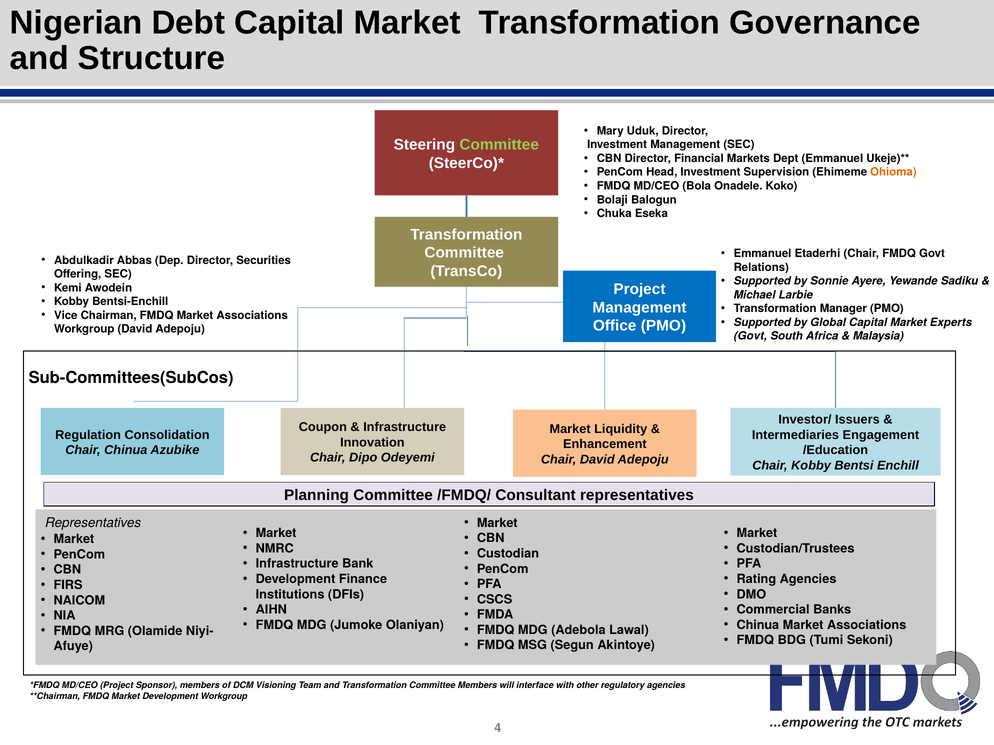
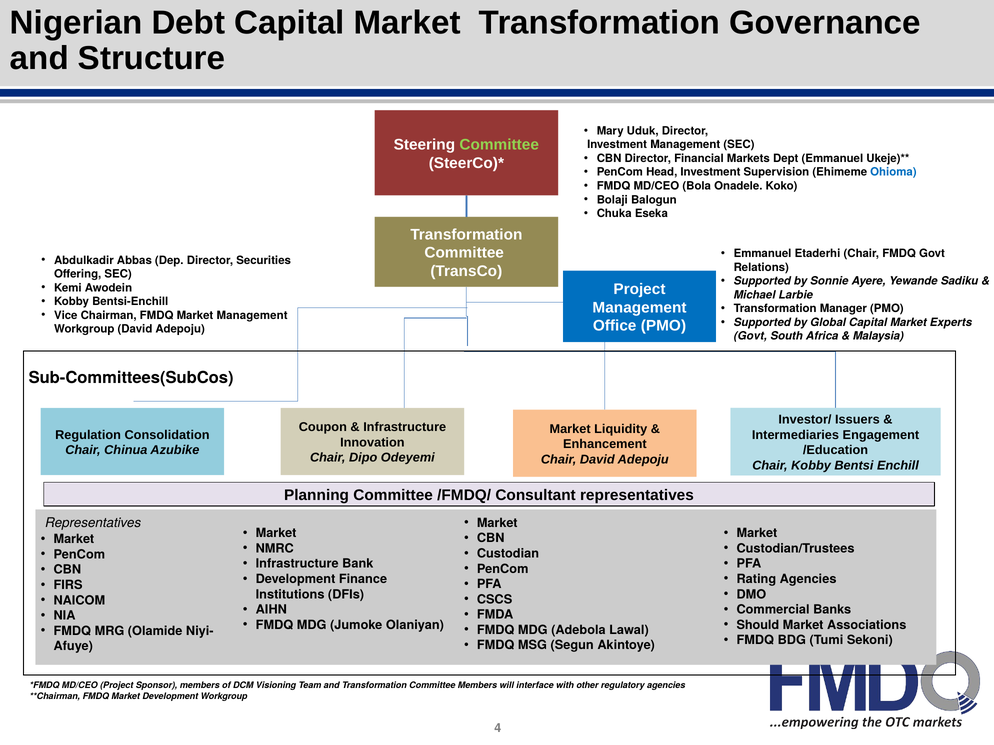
Ohioma colour: orange -> blue (893, 172)
FMDQ Market Associations: Associations -> Management (252, 316)
Chinua: Chinua -> Should (758, 625)
